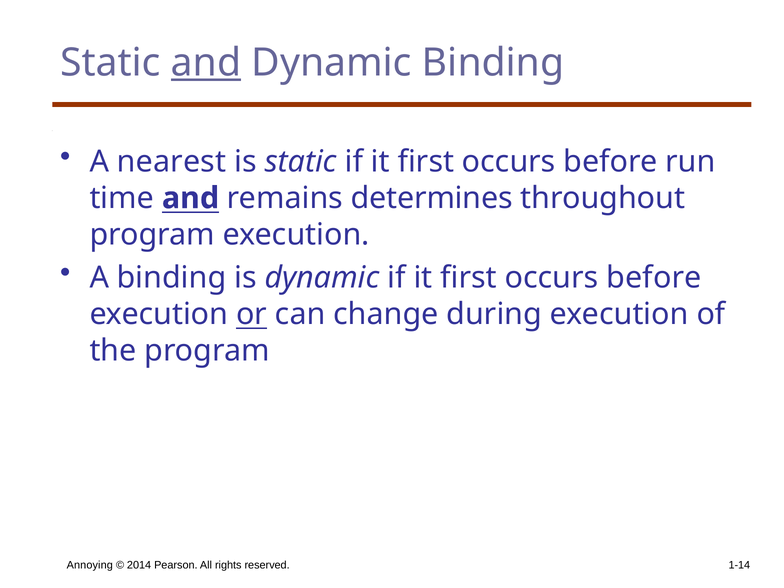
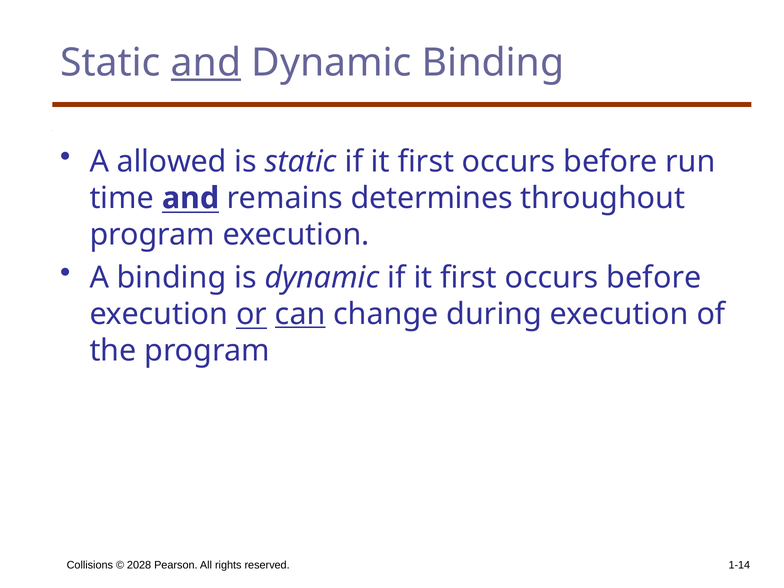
nearest: nearest -> allowed (172, 162)
can underline: none -> present (300, 314)
Annoying: Annoying -> Collisions (90, 565)
2014: 2014 -> 2028 (139, 565)
